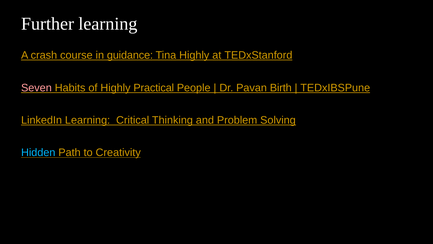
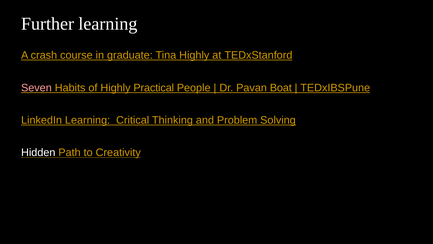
guidance: guidance -> graduate (130, 55)
Birth: Birth -> Boat (281, 88)
Hidden colour: light blue -> white (38, 152)
